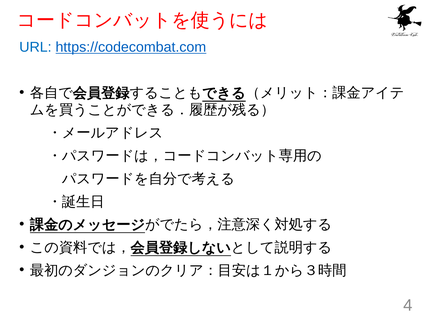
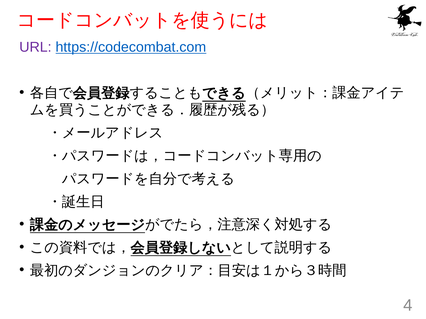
URL colour: blue -> purple (35, 47)
